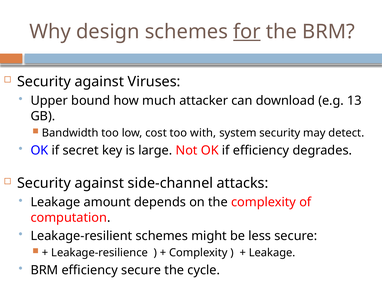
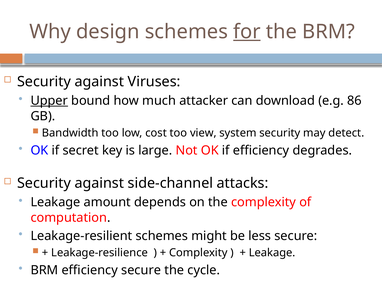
Upper underline: none -> present (49, 101)
13: 13 -> 86 (354, 101)
with: with -> view (203, 133)
